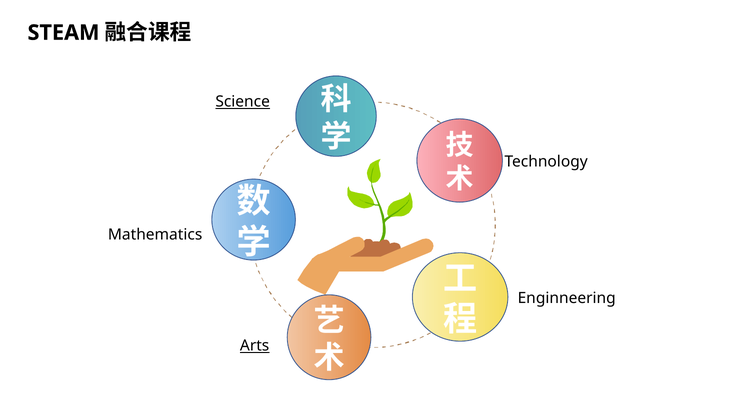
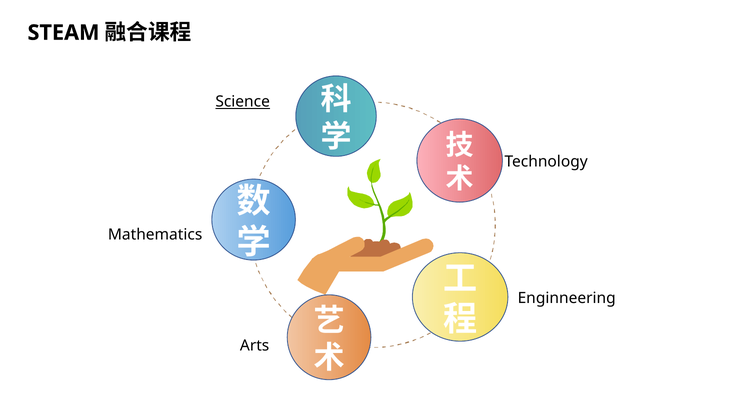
Arts underline: present -> none (255, 346)
